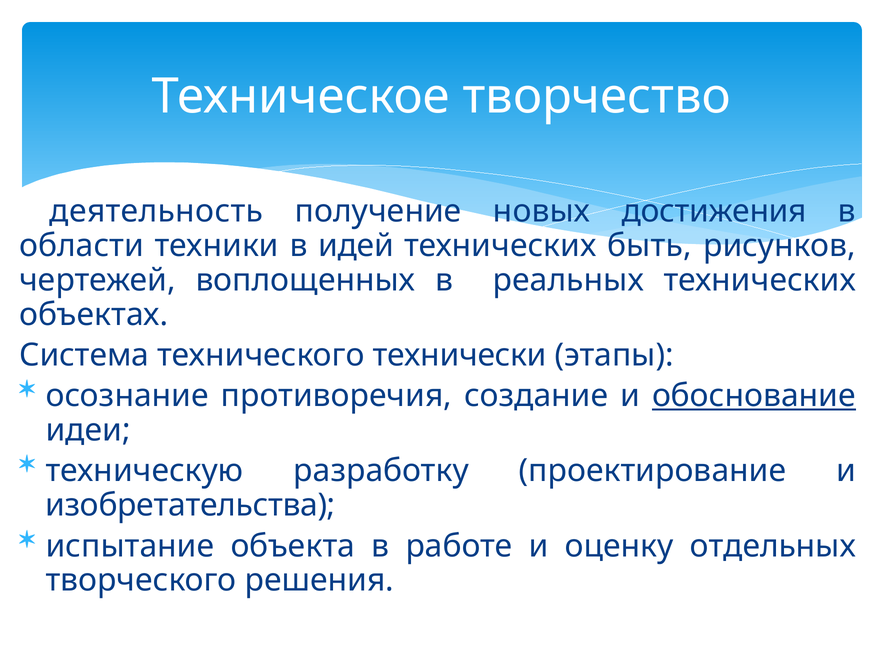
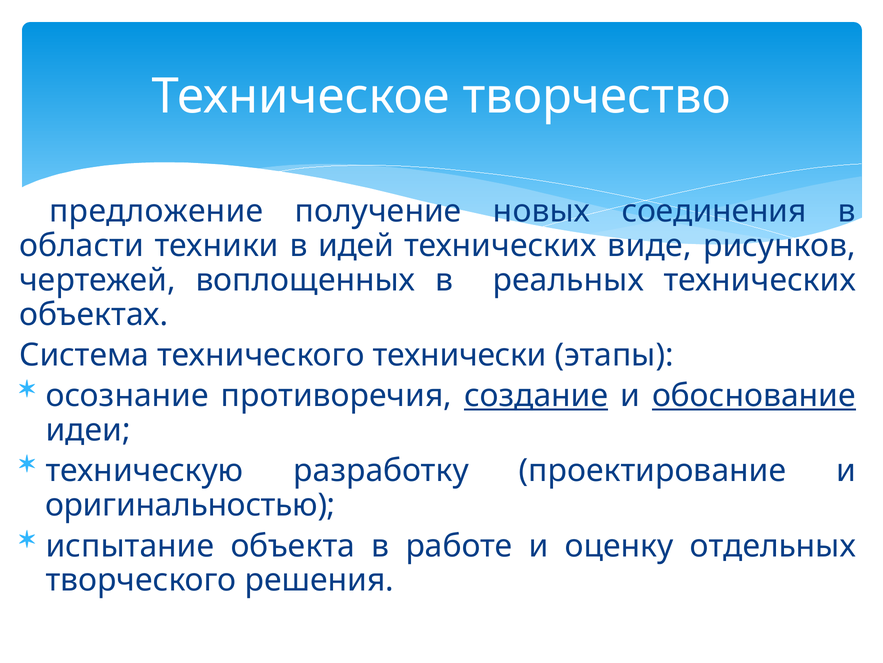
деятельность: деятельность -> предложение (156, 211)
достижения: достижения -> соединения (714, 211)
быть: быть -> виде (650, 245)
создание underline: none -> present (536, 395)
изобретательства: изобретательства -> оригинальностью (190, 505)
